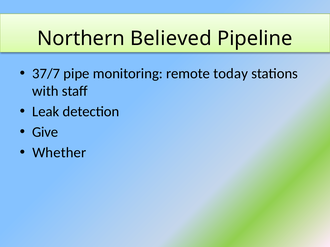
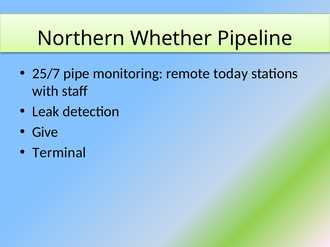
Believed: Believed -> Whether (171, 39)
37/7: 37/7 -> 25/7 (46, 74)
Whether: Whether -> Terminal (59, 153)
